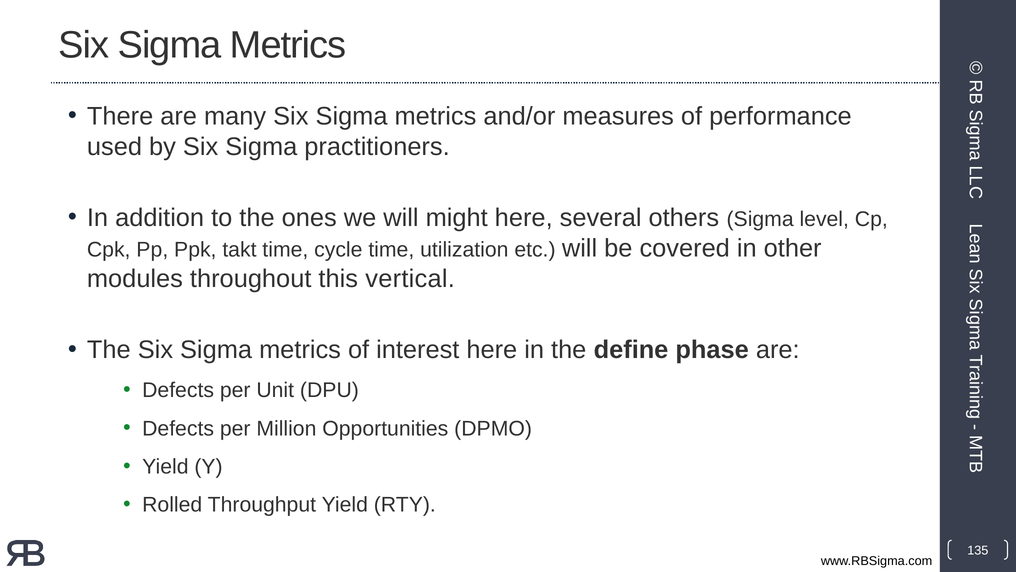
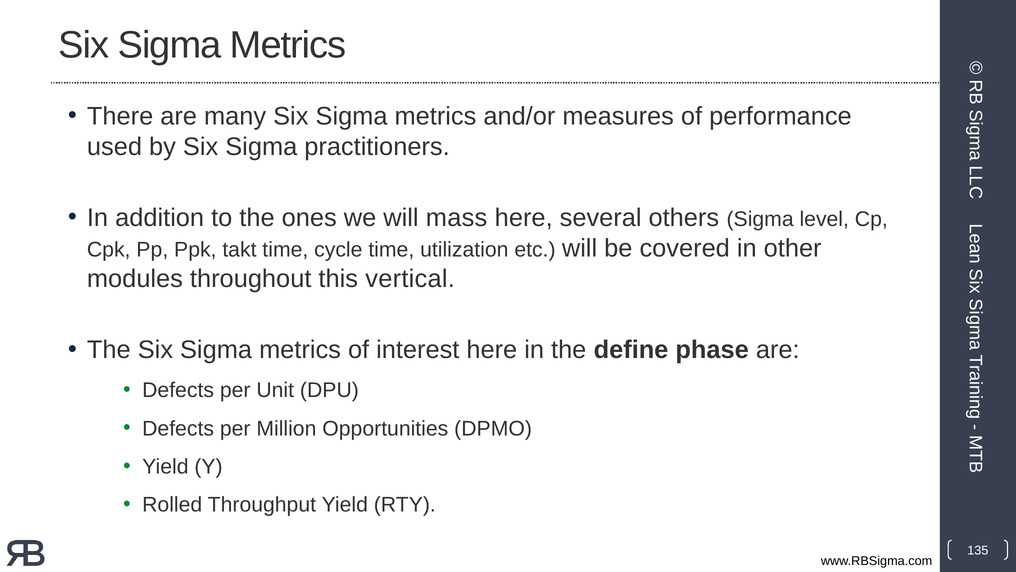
might: might -> mass (457, 218)
